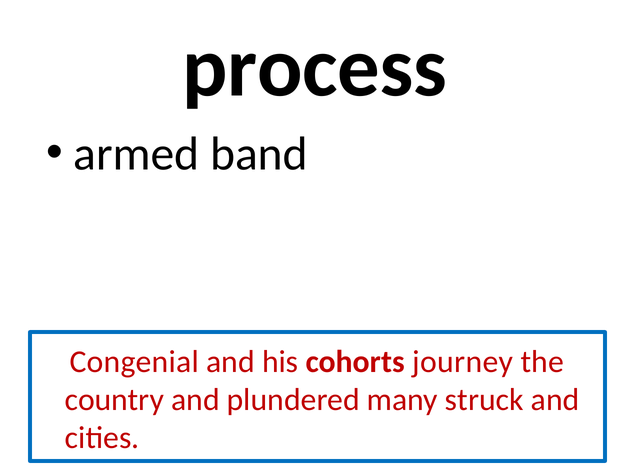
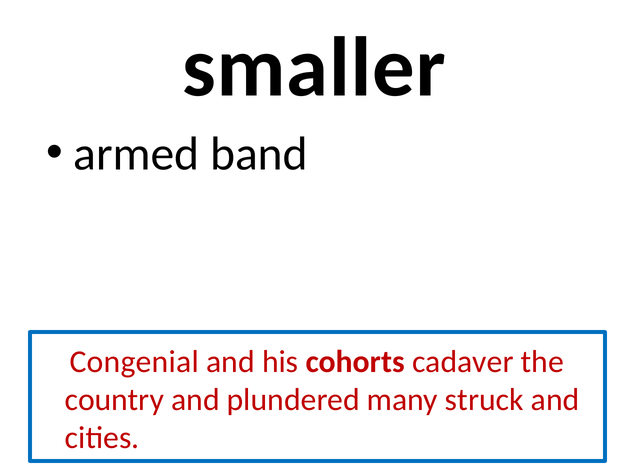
process: process -> smaller (314, 68)
journey: journey -> cadaver (463, 362)
